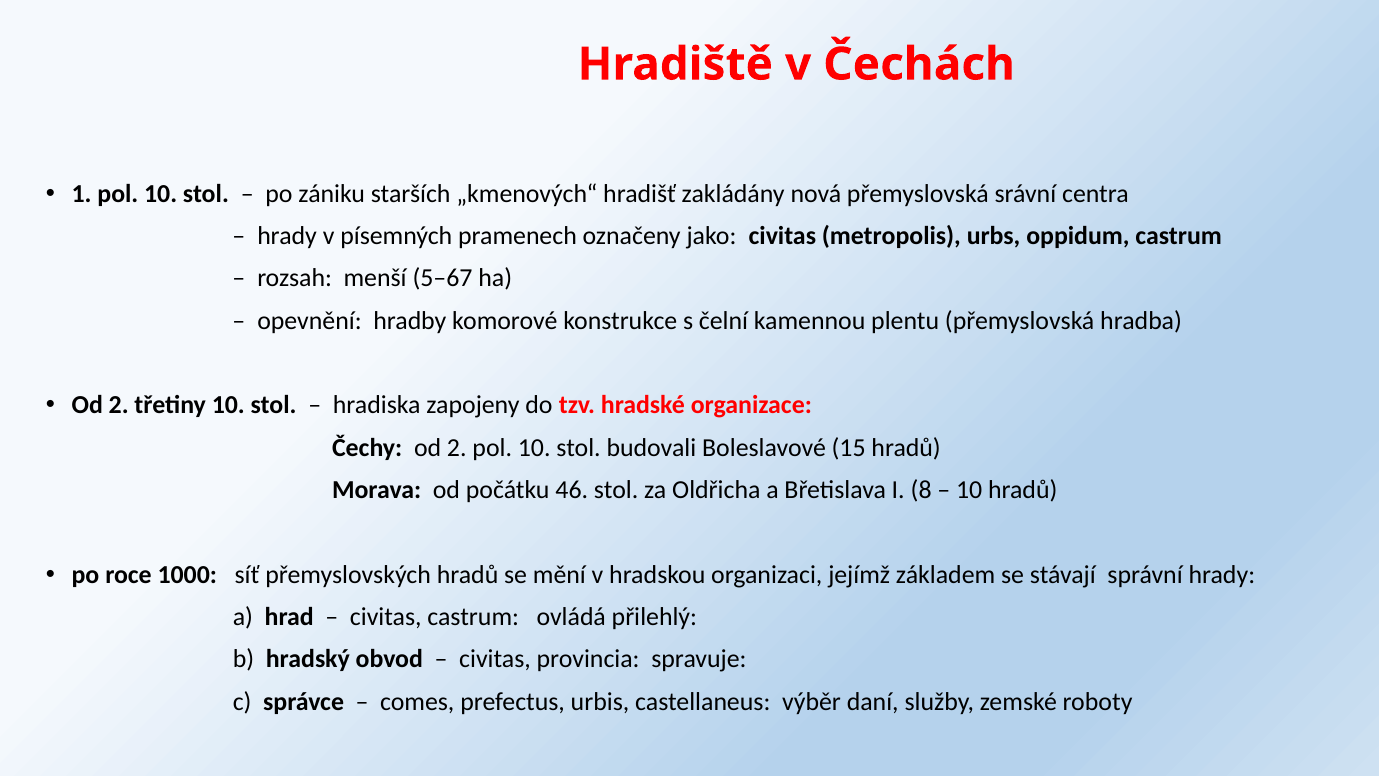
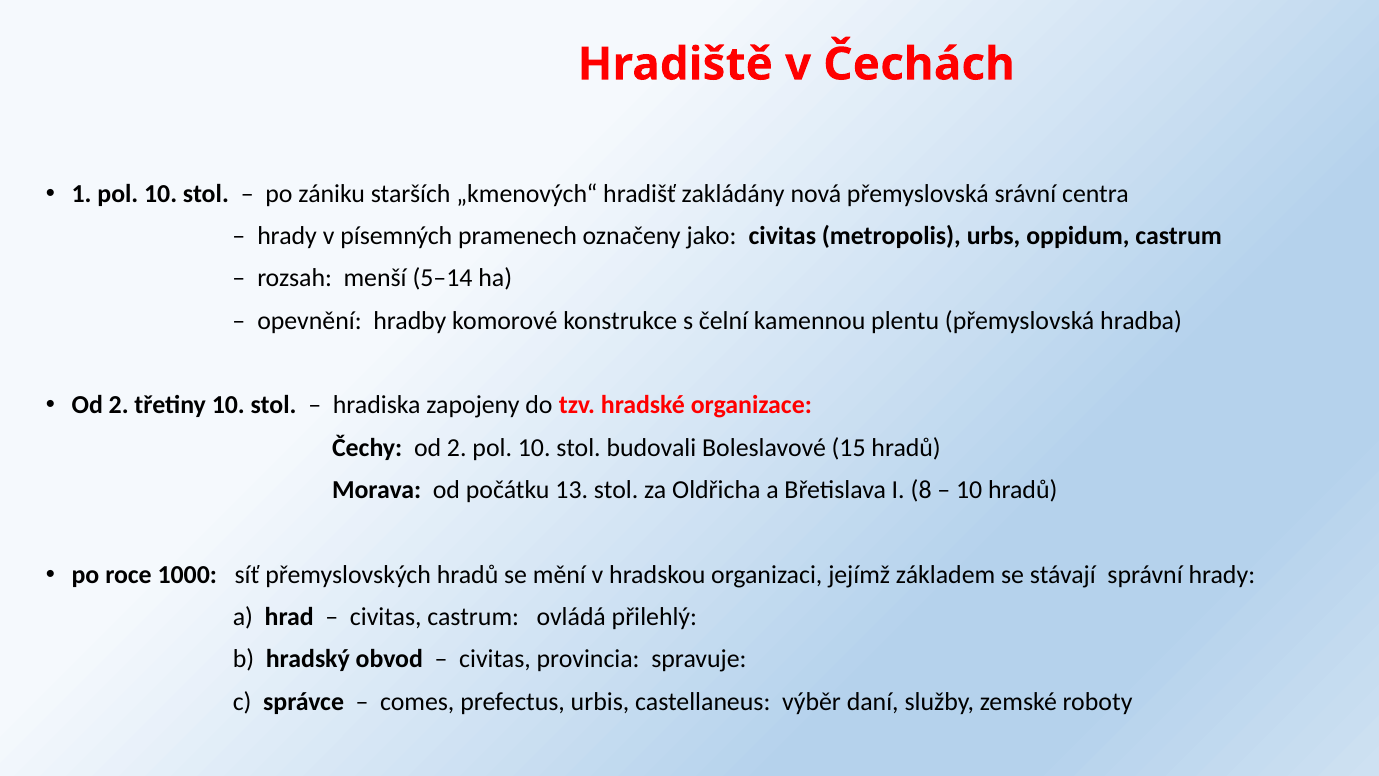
5–67: 5–67 -> 5–14 (443, 278)
46: 46 -> 13 (572, 490)
